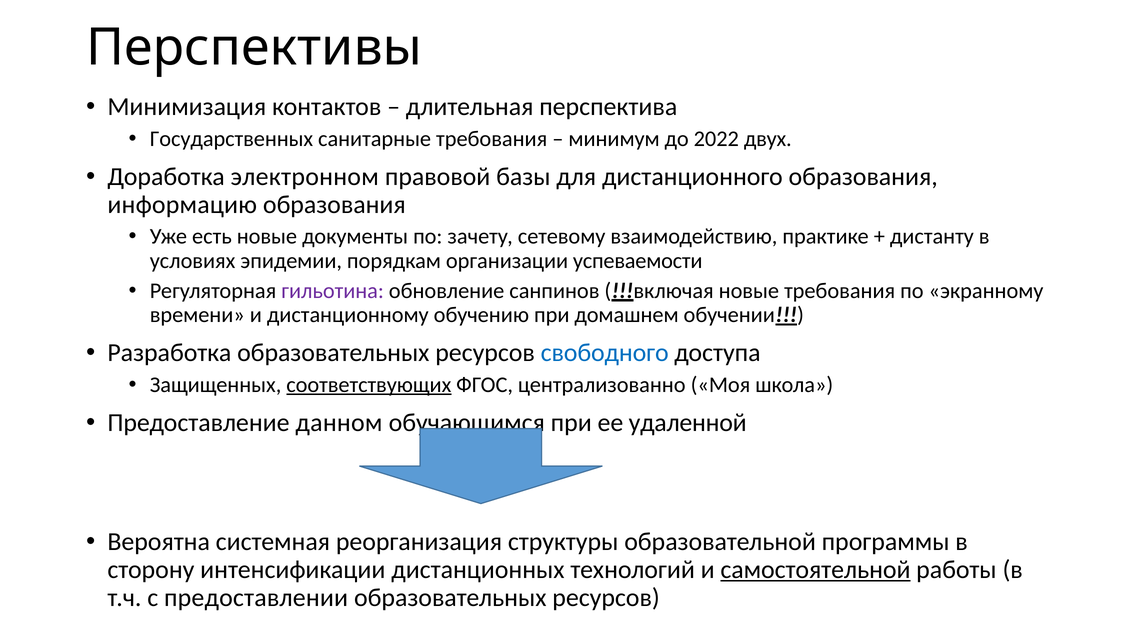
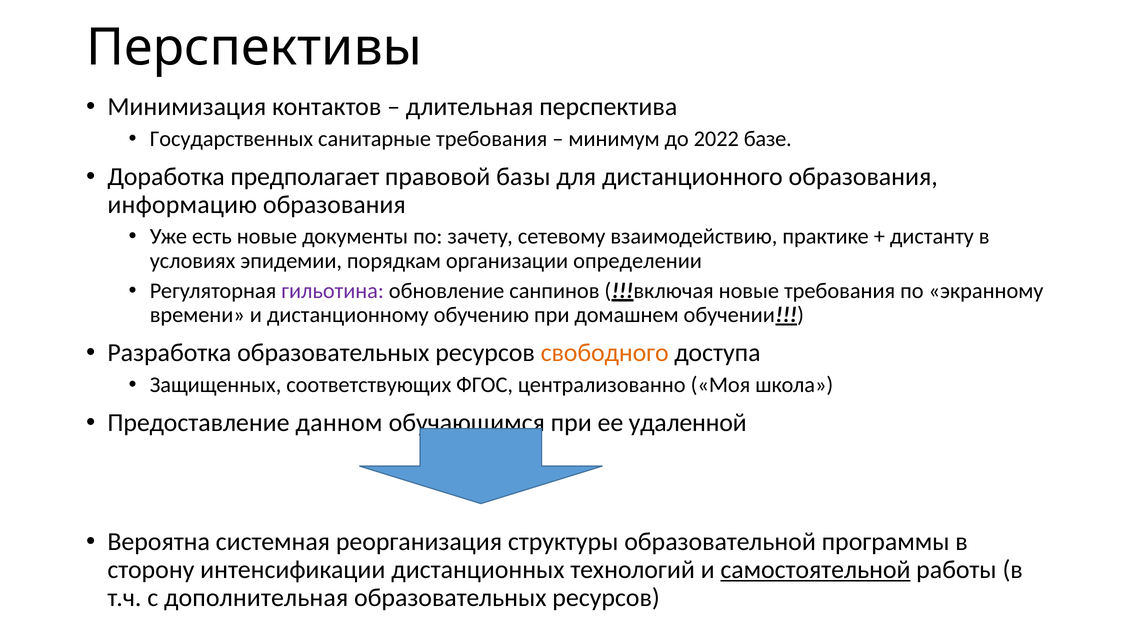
двух: двух -> базе (768, 139)
электронном: электронном -> предполагает (305, 177)
успеваемости: успеваемости -> определении (638, 261)
свободного colour: blue -> orange (605, 353)
соответствующих underline: present -> none (369, 385)
предоставлении: предоставлении -> дополнительная (256, 598)
